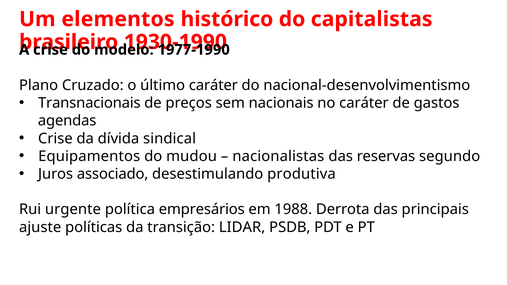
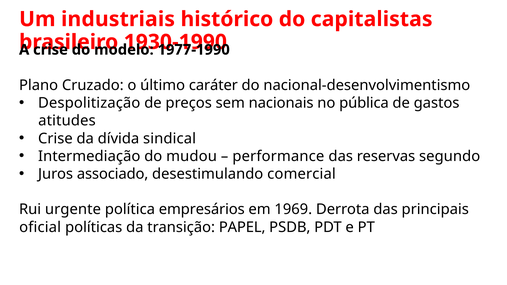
elementos: elementos -> industriais (118, 19)
Transnacionais: Transnacionais -> Despolitização (89, 103)
no caráter: caráter -> pública (364, 103)
agendas: agendas -> atitudes (67, 121)
Equipamentos: Equipamentos -> Intermediação (89, 156)
nacionalistas: nacionalistas -> performance (278, 156)
produtiva: produtiva -> comercial (302, 174)
1988: 1988 -> 1969 (293, 210)
ajuste: ajuste -> oficial (40, 227)
LIDAR: LIDAR -> PAPEL (242, 227)
